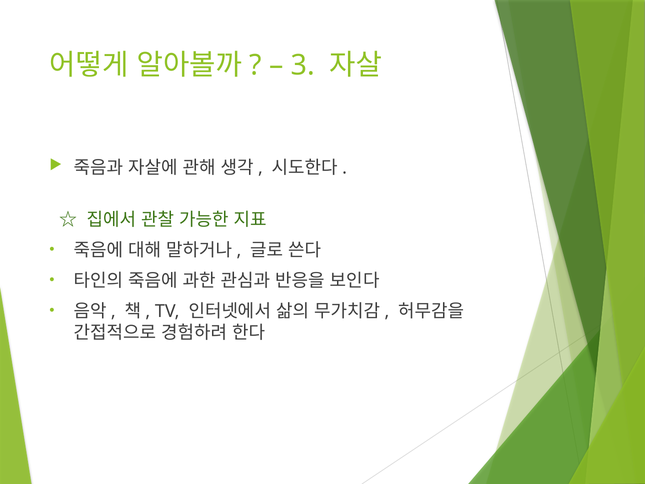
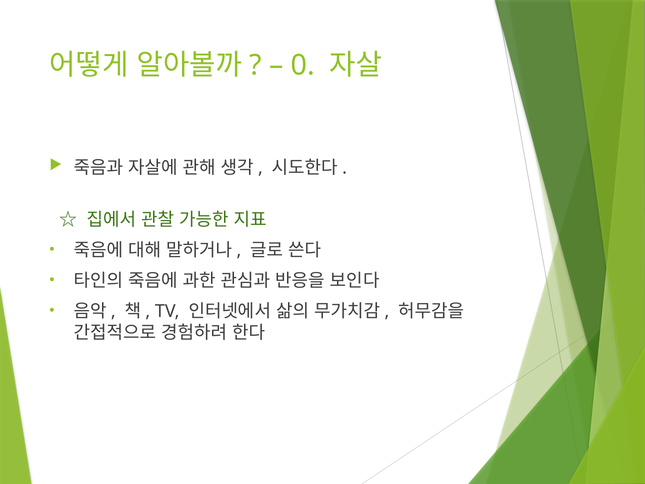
3: 3 -> 0 (303, 65)
